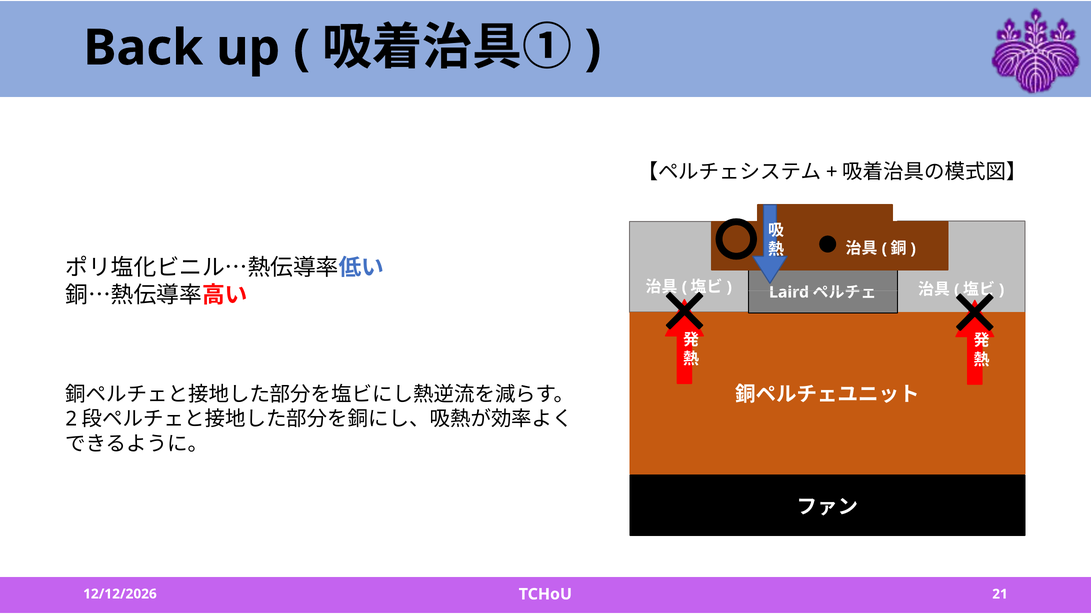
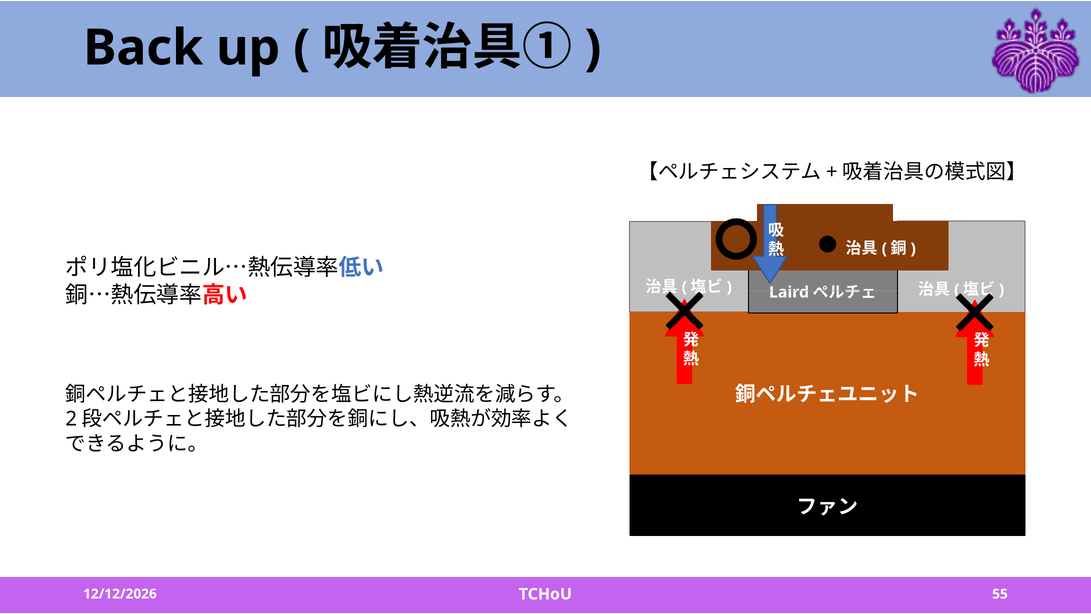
21: 21 -> 55 (1000, 594)
